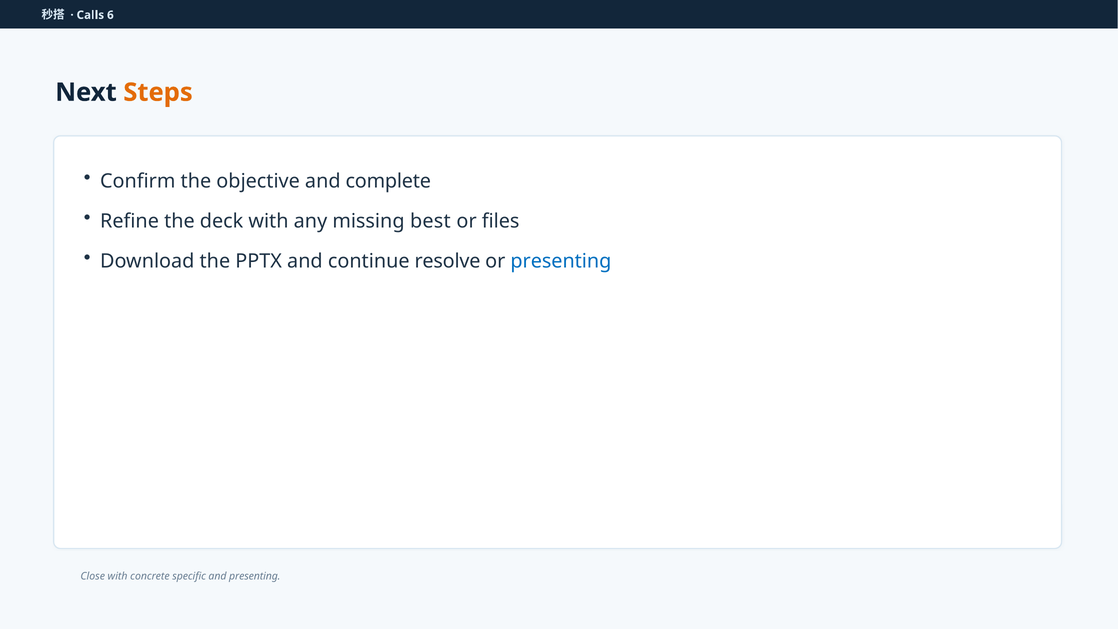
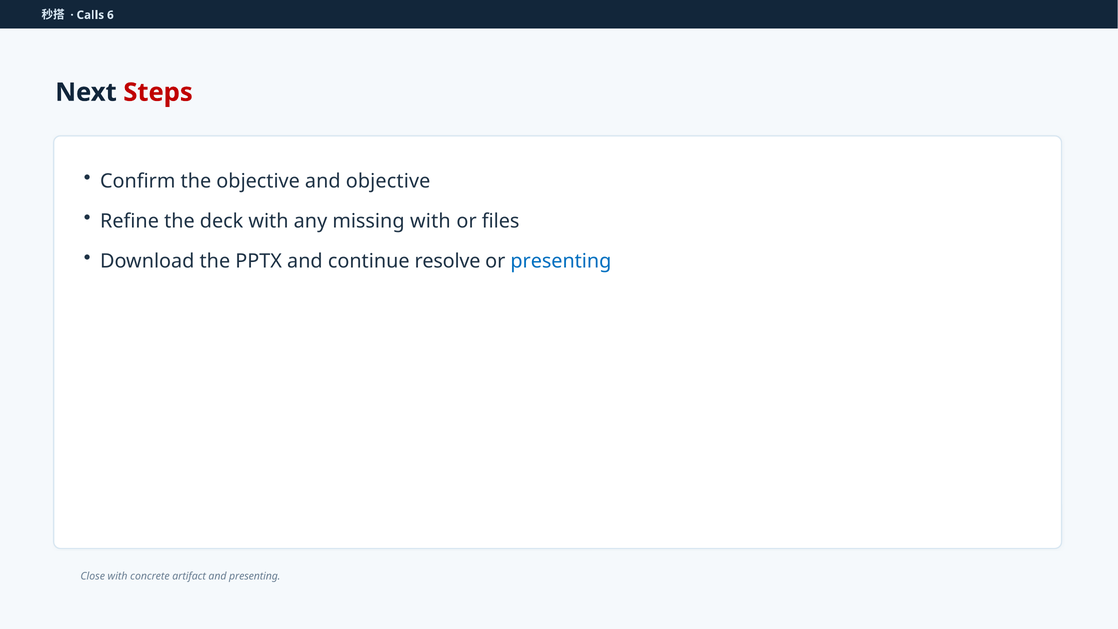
Steps colour: orange -> red (158, 92)
and complete: complete -> objective (388, 181)
missing best: best -> with (430, 221)
specific: specific -> artifact (189, 576)
